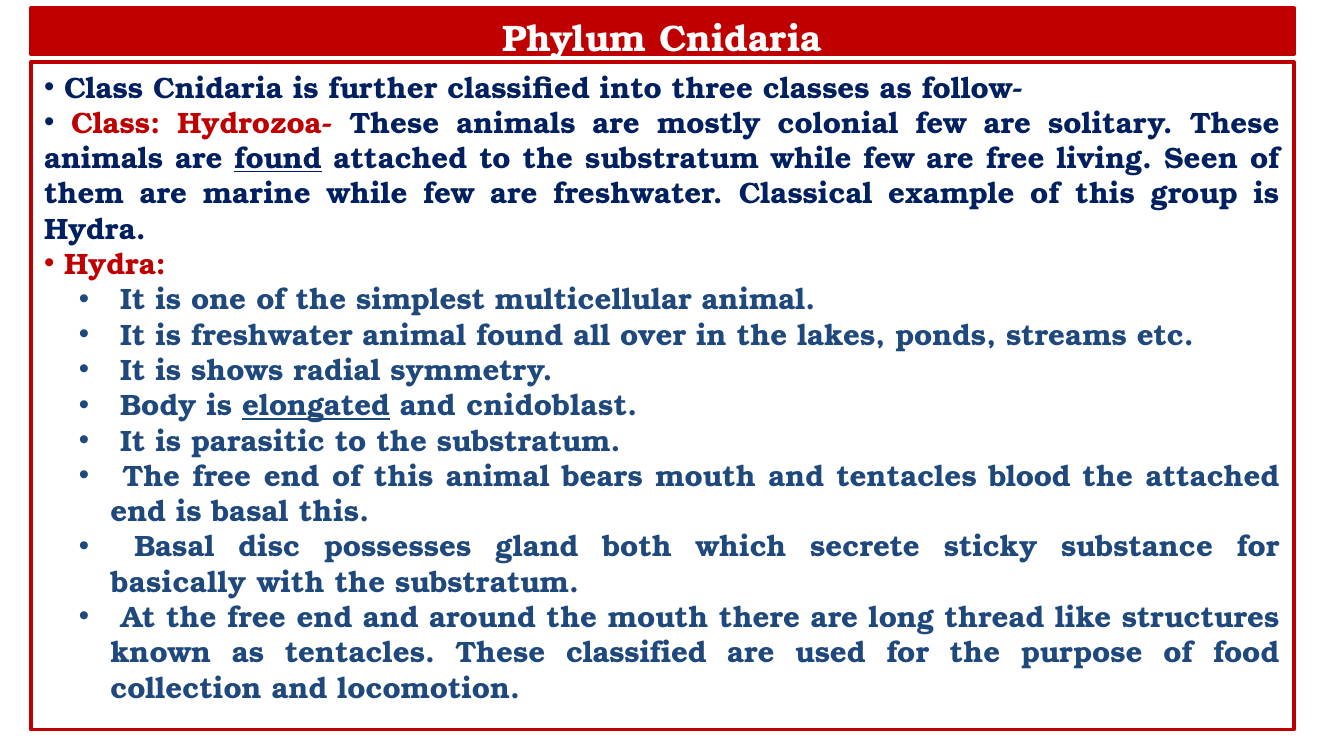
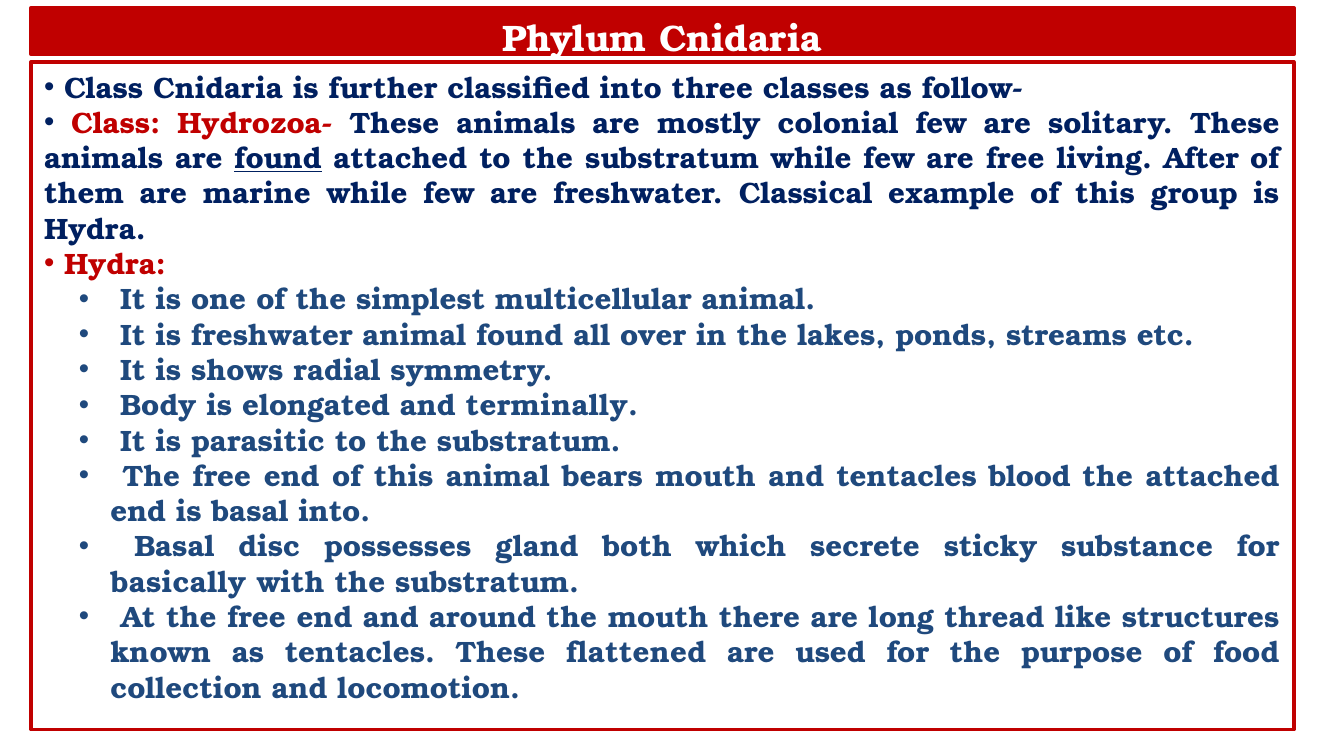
Seen: Seen -> After (1201, 159)
elongated underline: present -> none (316, 406)
cnidoblast: cnidoblast -> terminally (552, 406)
basal this: this -> into (334, 512)
These classified: classified -> flattened (636, 653)
